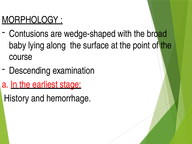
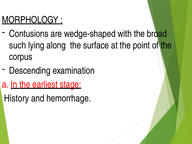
baby: baby -> such (18, 45)
course: course -> corpus (21, 57)
